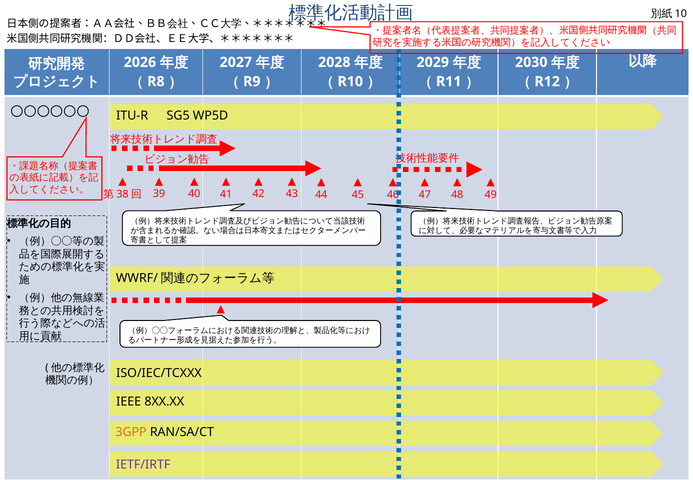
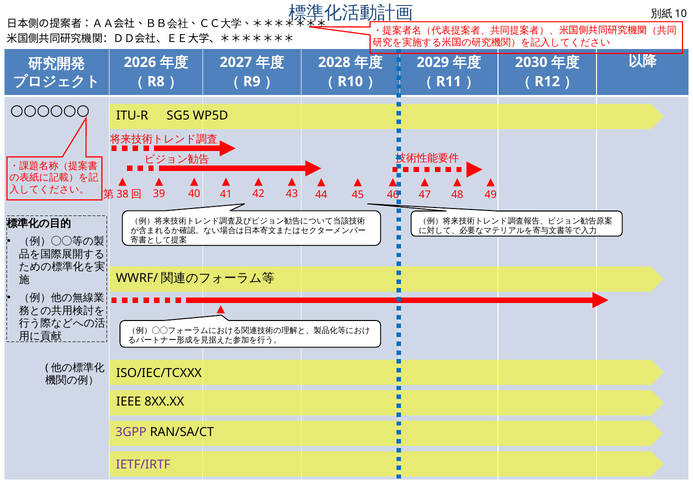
3GPP colour: orange -> purple (131, 432)
